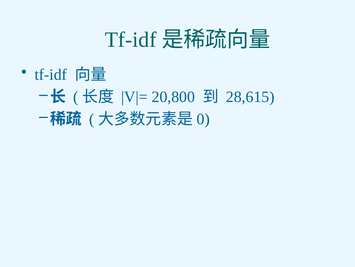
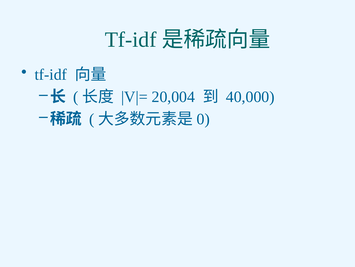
20,800: 20,800 -> 20,004 (173, 97)
28,615: 28,615 -> 40,000 (250, 97)
